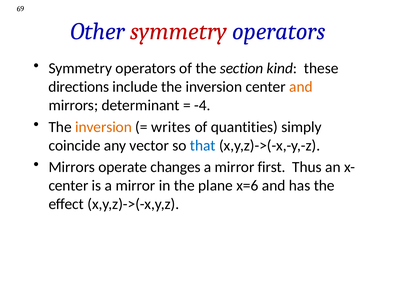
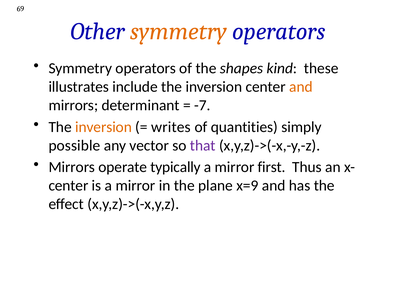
symmetry colour: red -> orange (178, 31)
section: section -> shapes (242, 68)
directions: directions -> illustrates (79, 87)
-4: -4 -> -7 (202, 105)
coincide: coincide -> possible (74, 145)
that colour: blue -> purple (203, 145)
changes: changes -> typically (176, 167)
x=6: x=6 -> x=9 (247, 186)
